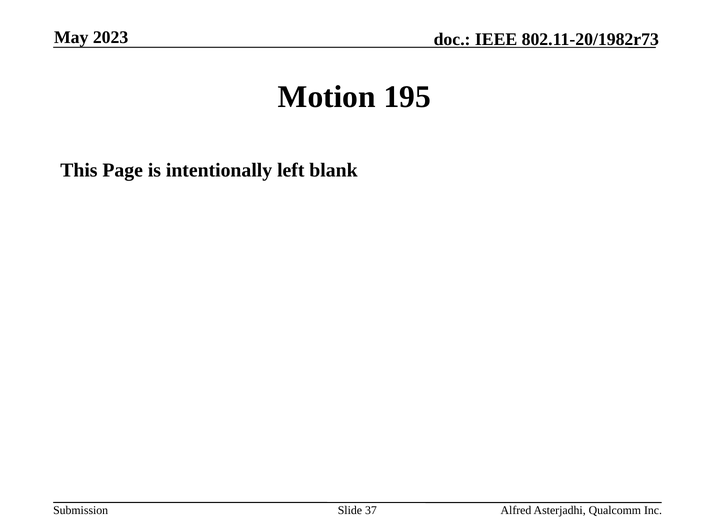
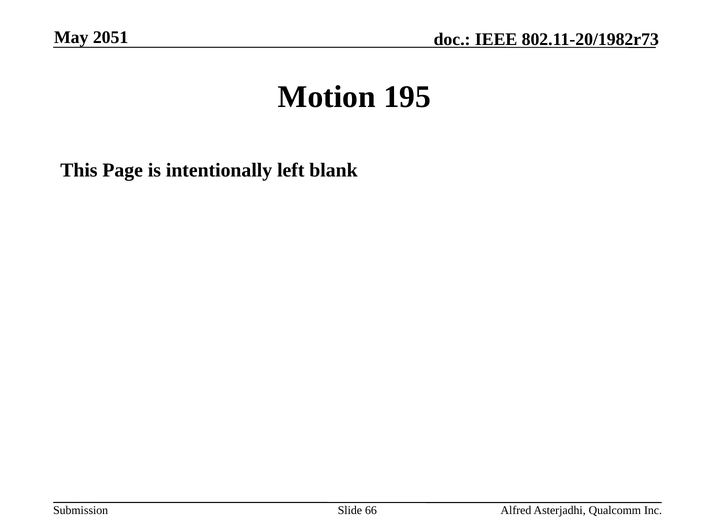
2023: 2023 -> 2051 (111, 38)
37: 37 -> 66 (371, 510)
